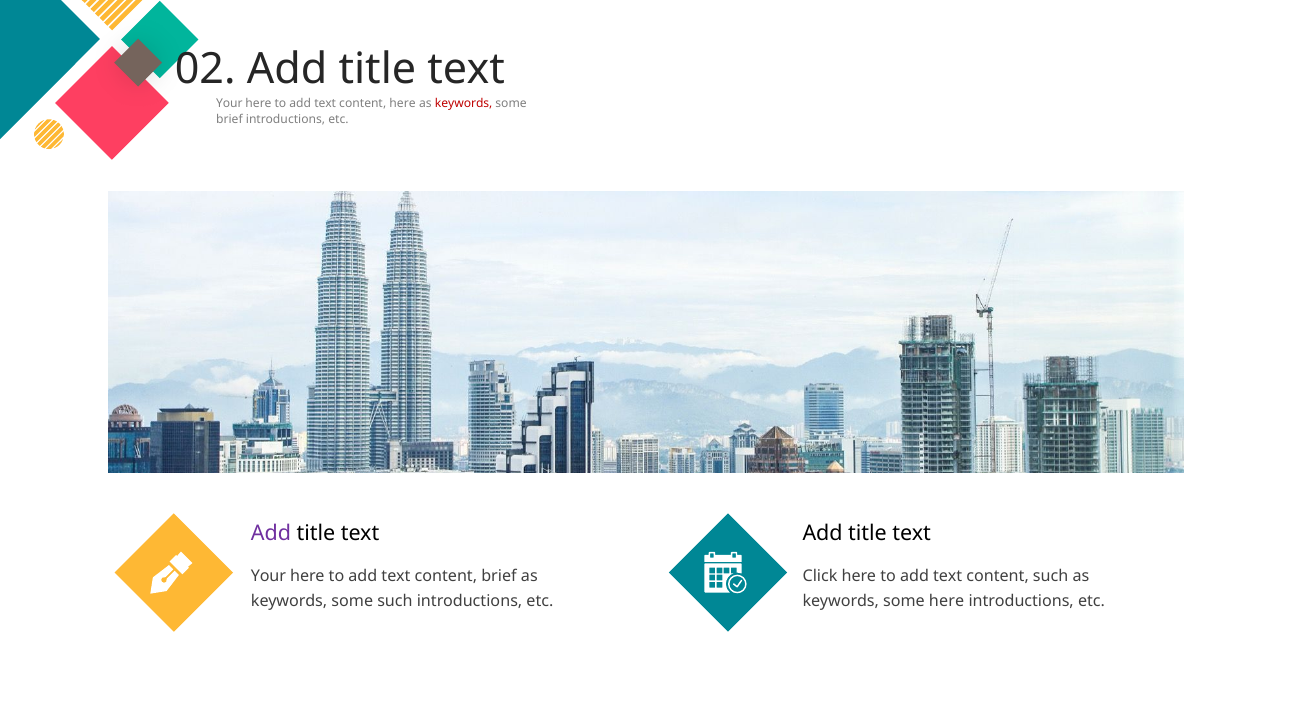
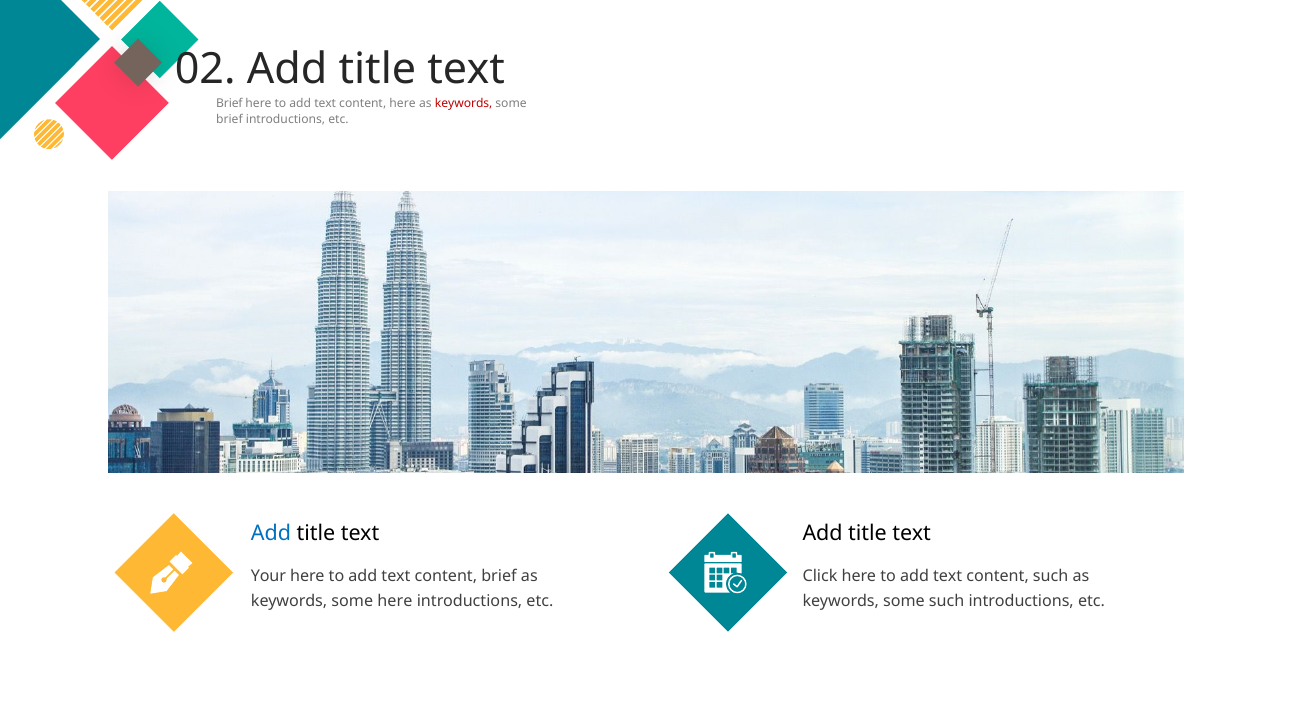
Your: Your -> Brief (229, 103)
Add colour: purple -> blue (271, 533)
some such: such -> here (395, 601)
some here: here -> such (947, 601)
